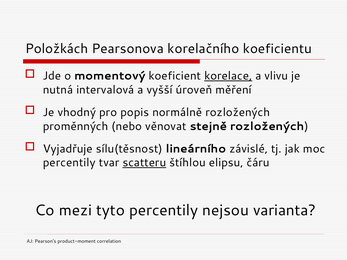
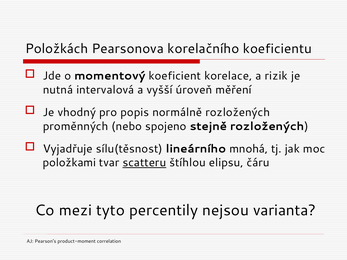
korelace underline: present -> none (228, 76)
vlivu: vlivu -> rizik (276, 76)
věnovat: věnovat -> spojeno (166, 126)
závislé: závislé -> mnohá (249, 149)
percentily: percentily -> položkami (69, 163)
